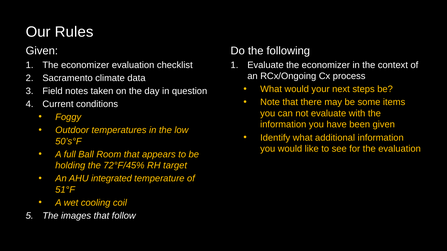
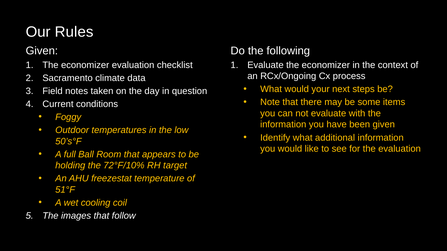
72°F/45%: 72°F/45% -> 72°F/10% (124, 166)
integrated: integrated -> freezestat (111, 179)
